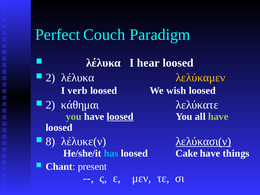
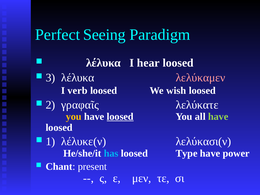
Couch: Couch -> Seeing (104, 35)
2: 2 -> 3 (50, 78)
λελύκαμεν colour: yellow -> pink (200, 78)
κάθημαι: κάθημαι -> γραφαῖς (80, 105)
you colour: light green -> yellow (74, 117)
8: 8 -> 1 (50, 142)
λελύκασι(ν underline: present -> none (203, 142)
Cake: Cake -> Type (187, 153)
things: things -> power (236, 153)
